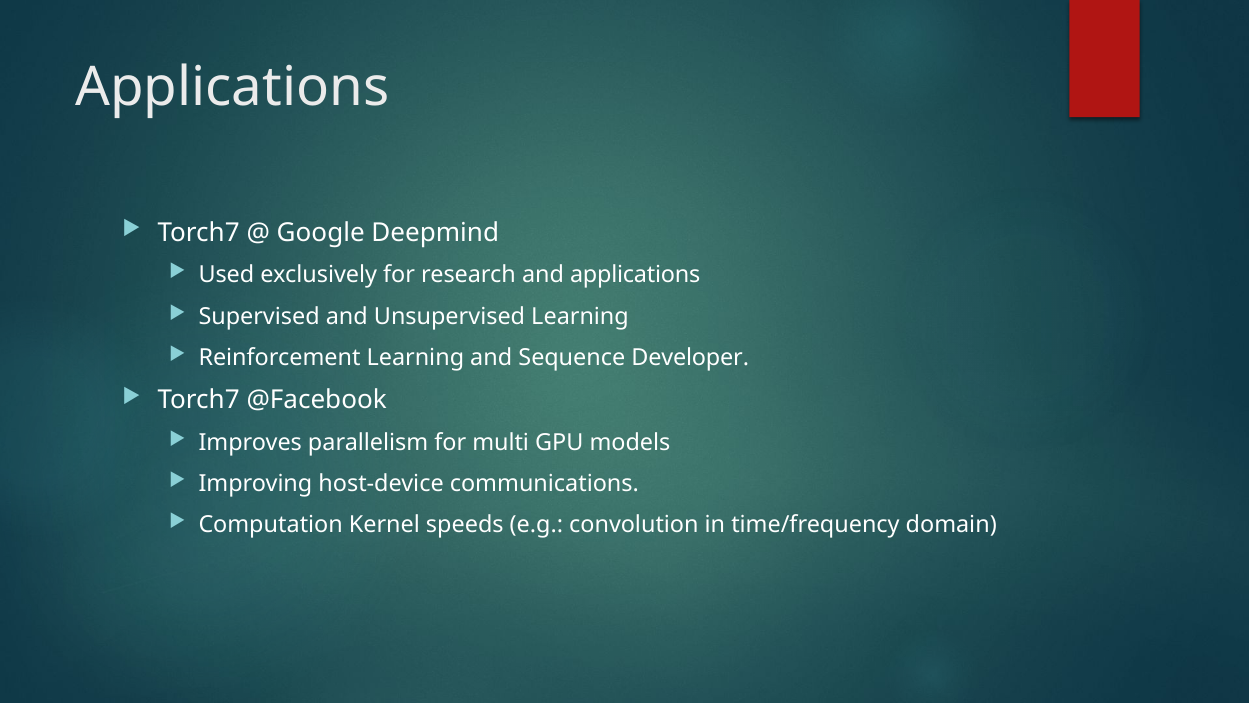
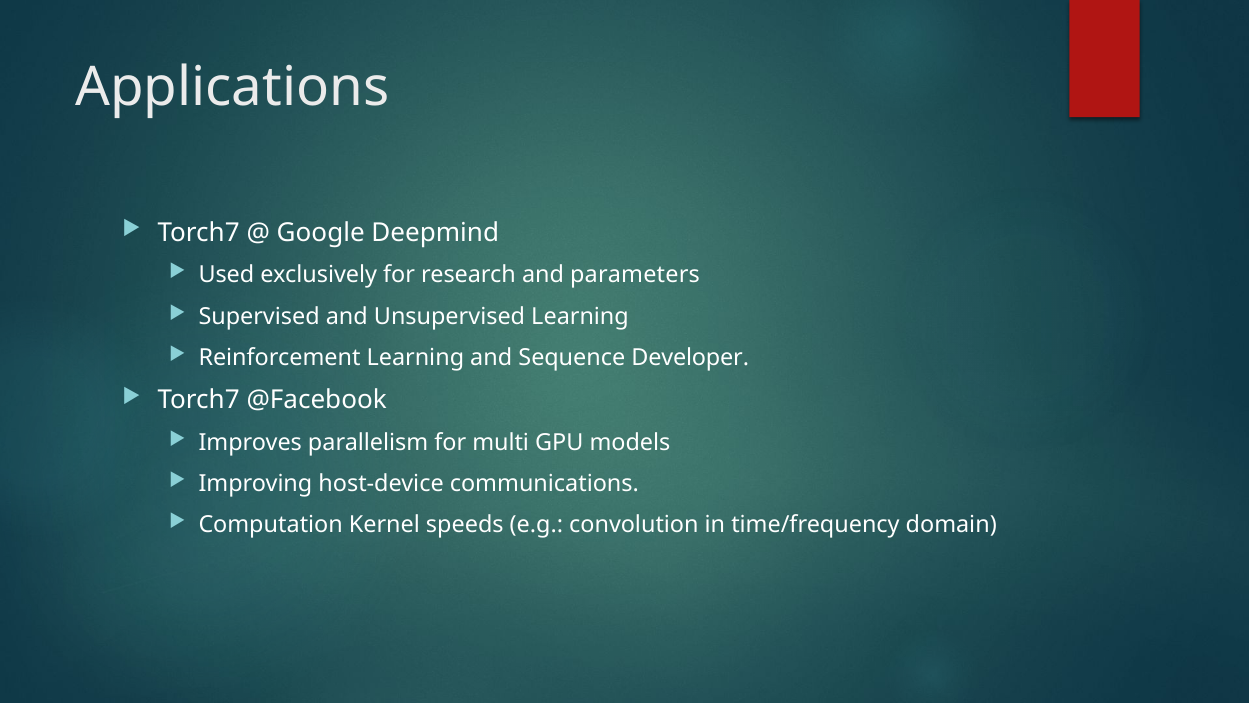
and applications: applications -> parameters (635, 275)
